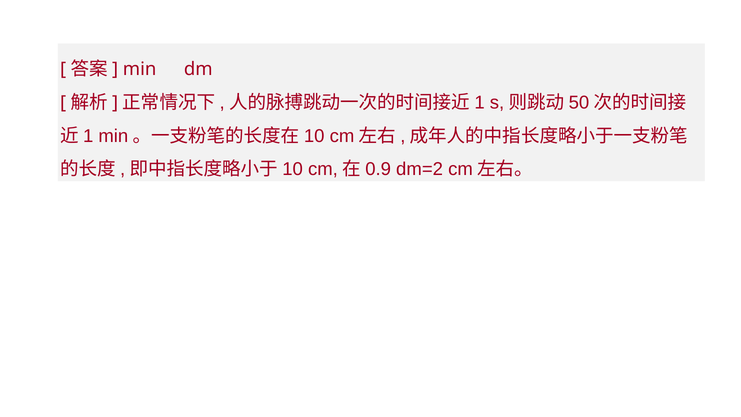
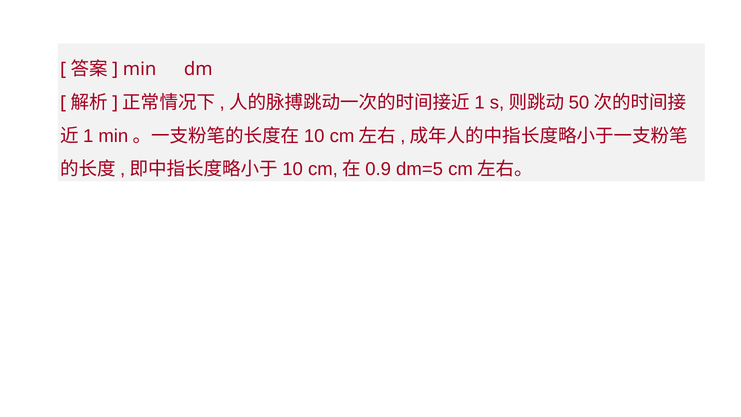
dm=2: dm=2 -> dm=5 (420, 169)
